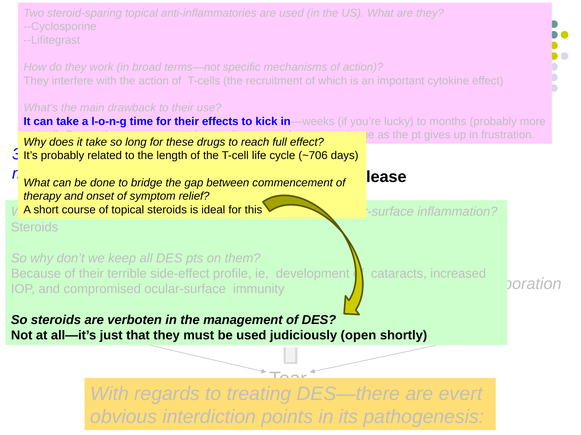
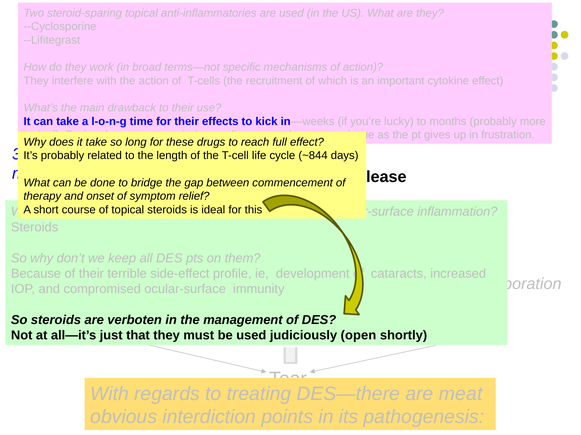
~706: ~706 -> ~844 (313, 156)
evert: evert -> meat (461, 394)
